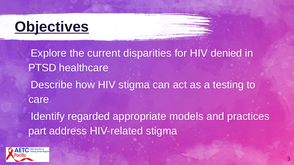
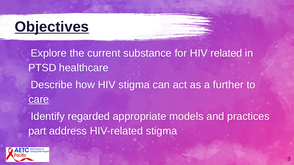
disparities: disparities -> substance (147, 53)
denied: denied -> related (226, 53)
testing: testing -> further (228, 85)
care underline: none -> present (39, 100)
